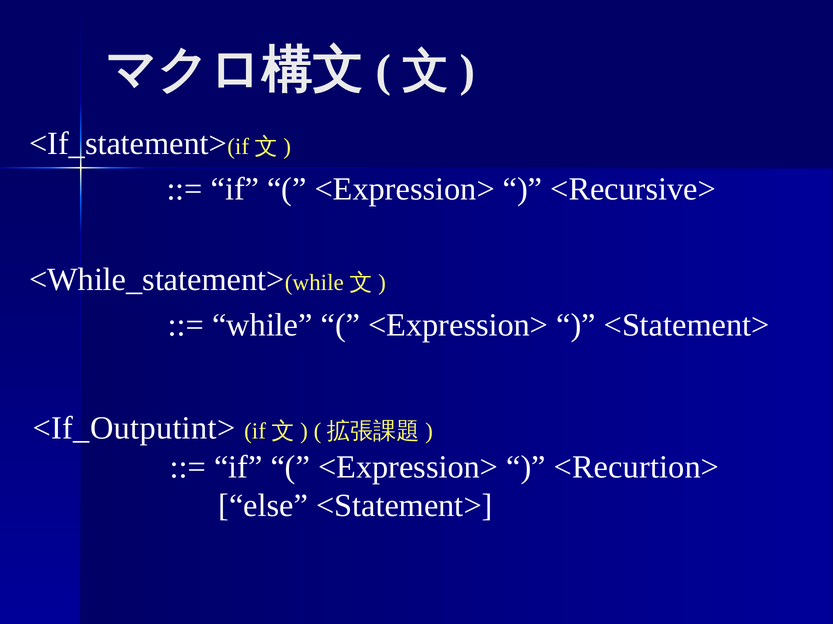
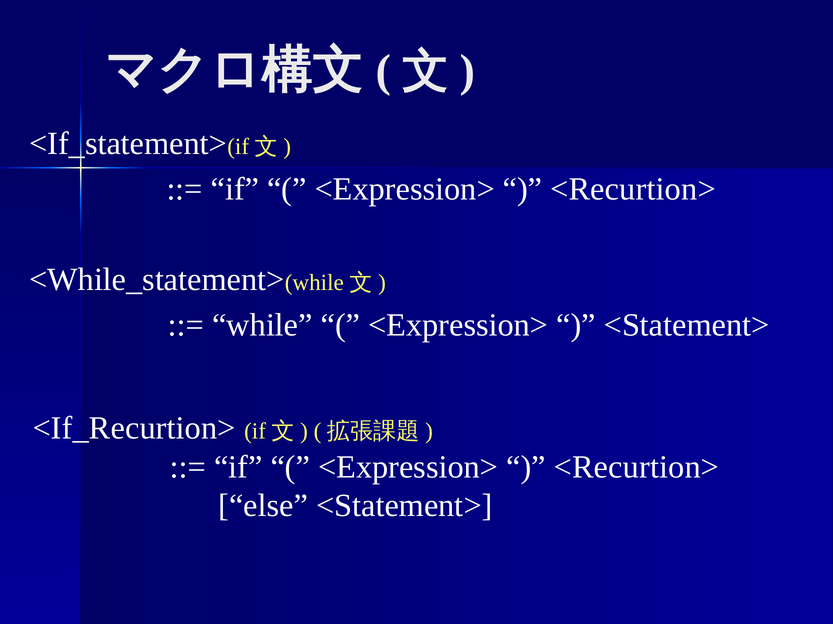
<Recursive>: <Recursive> -> <Recurtion> (633, 189)
<If_Outputint>: <If_Outputint> -> <If_Recurtion> (134, 429)
